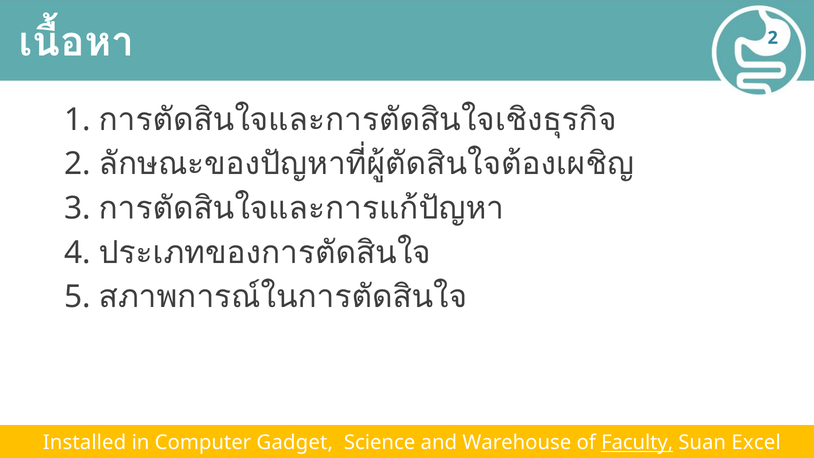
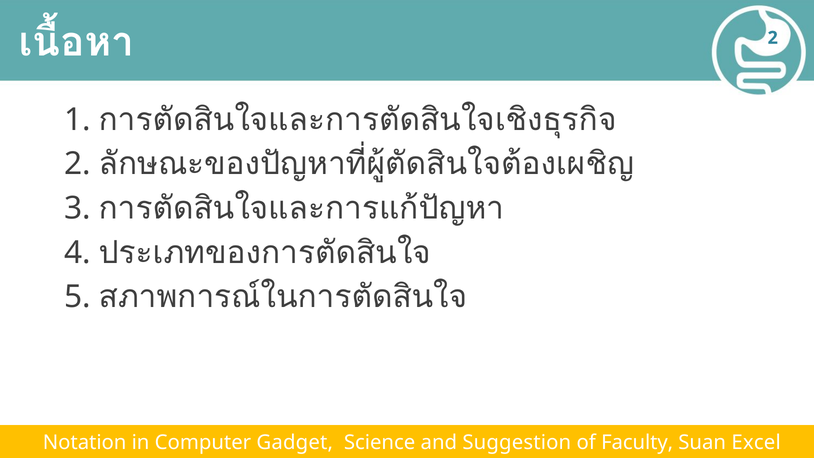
Installed: Installed -> Notation (85, 443)
Warehouse: Warehouse -> Suggestion (517, 443)
Faculty underline: present -> none (637, 443)
